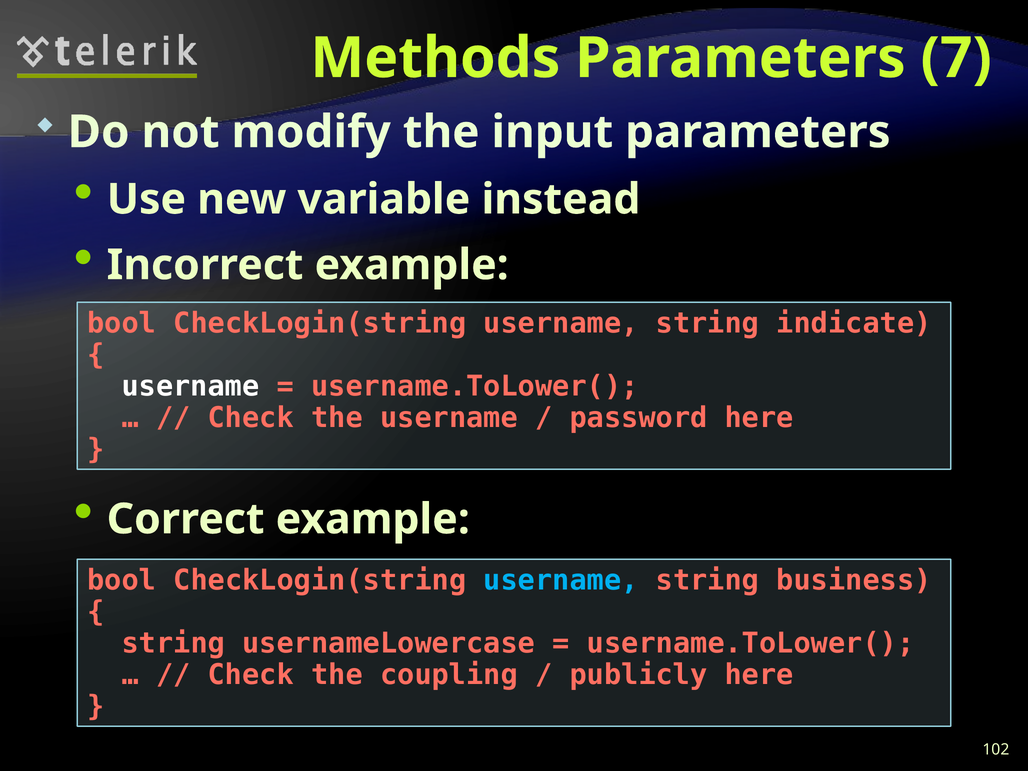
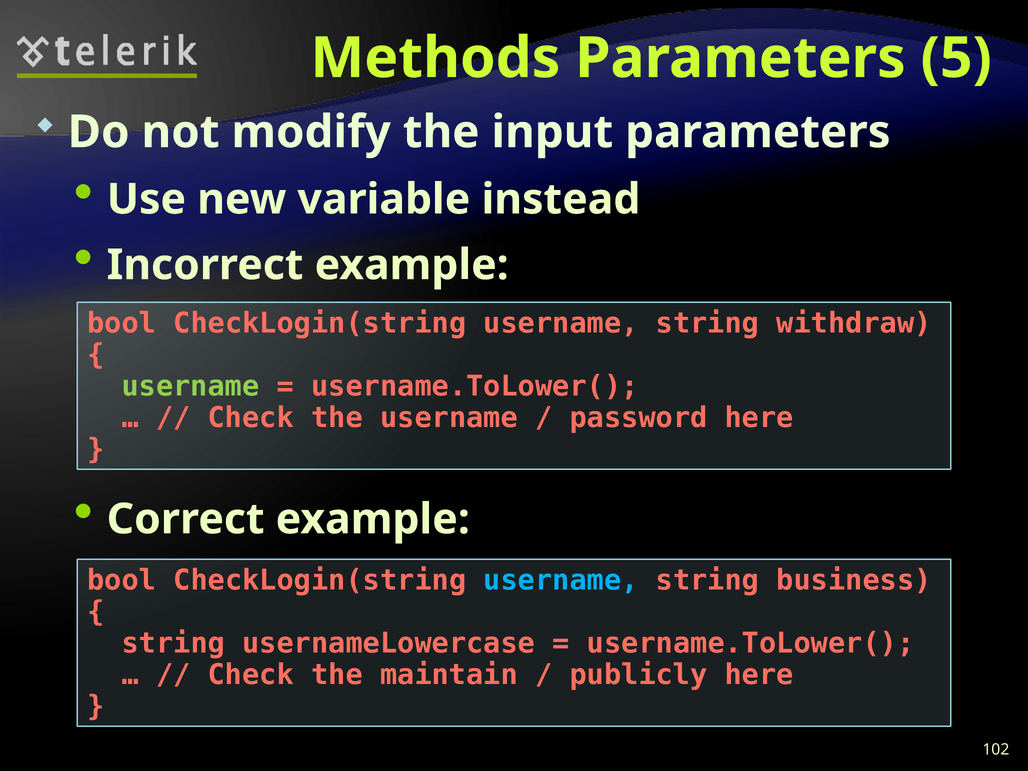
7: 7 -> 5 (956, 58)
indicate: indicate -> withdraw (854, 323)
username colour: white -> light green (190, 386)
coupling: coupling -> maintain (449, 675)
